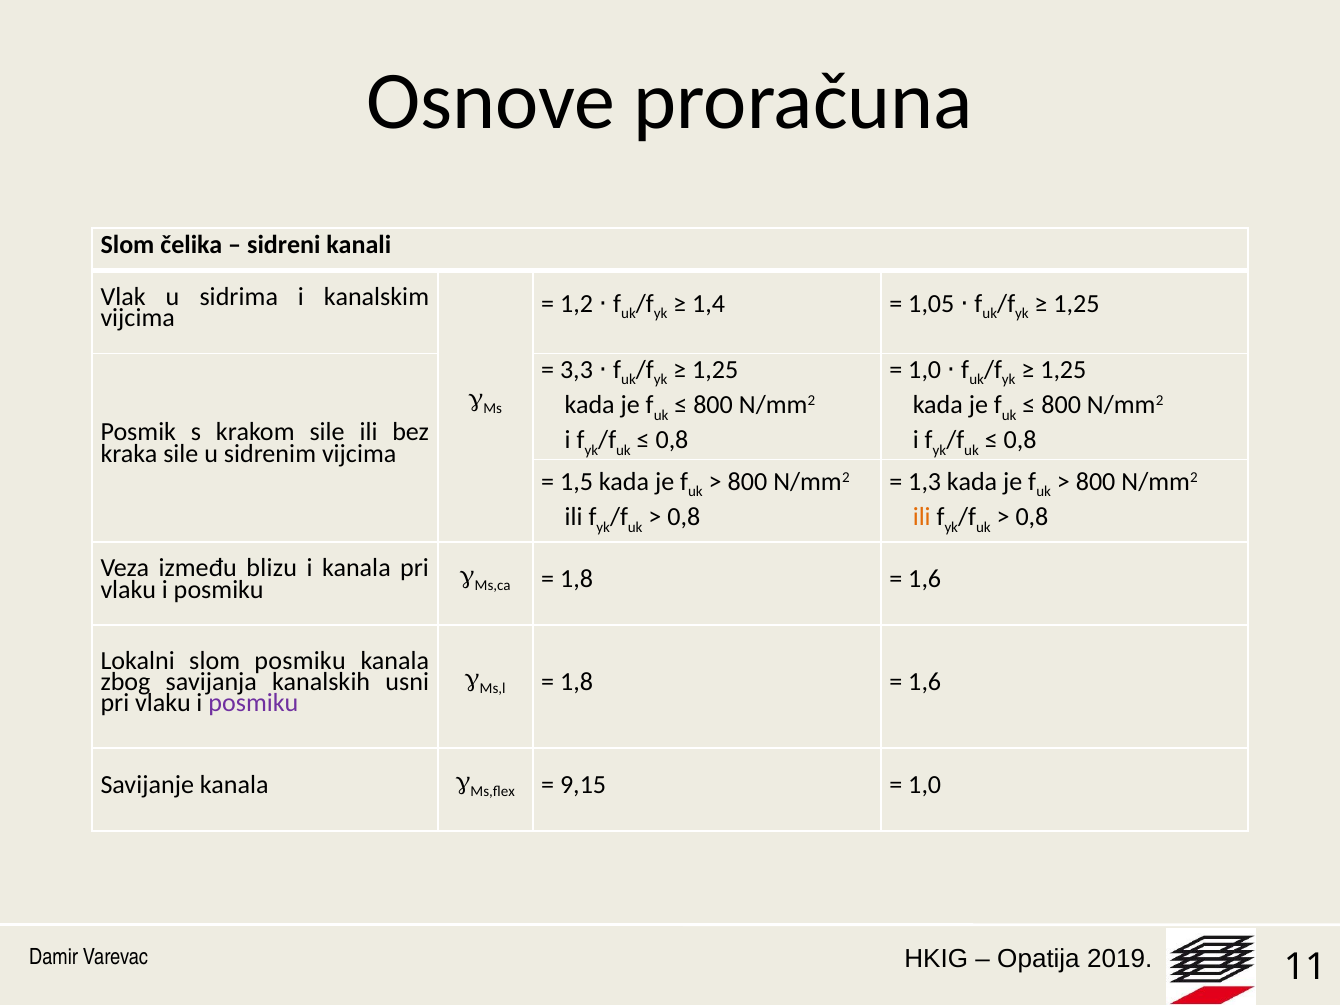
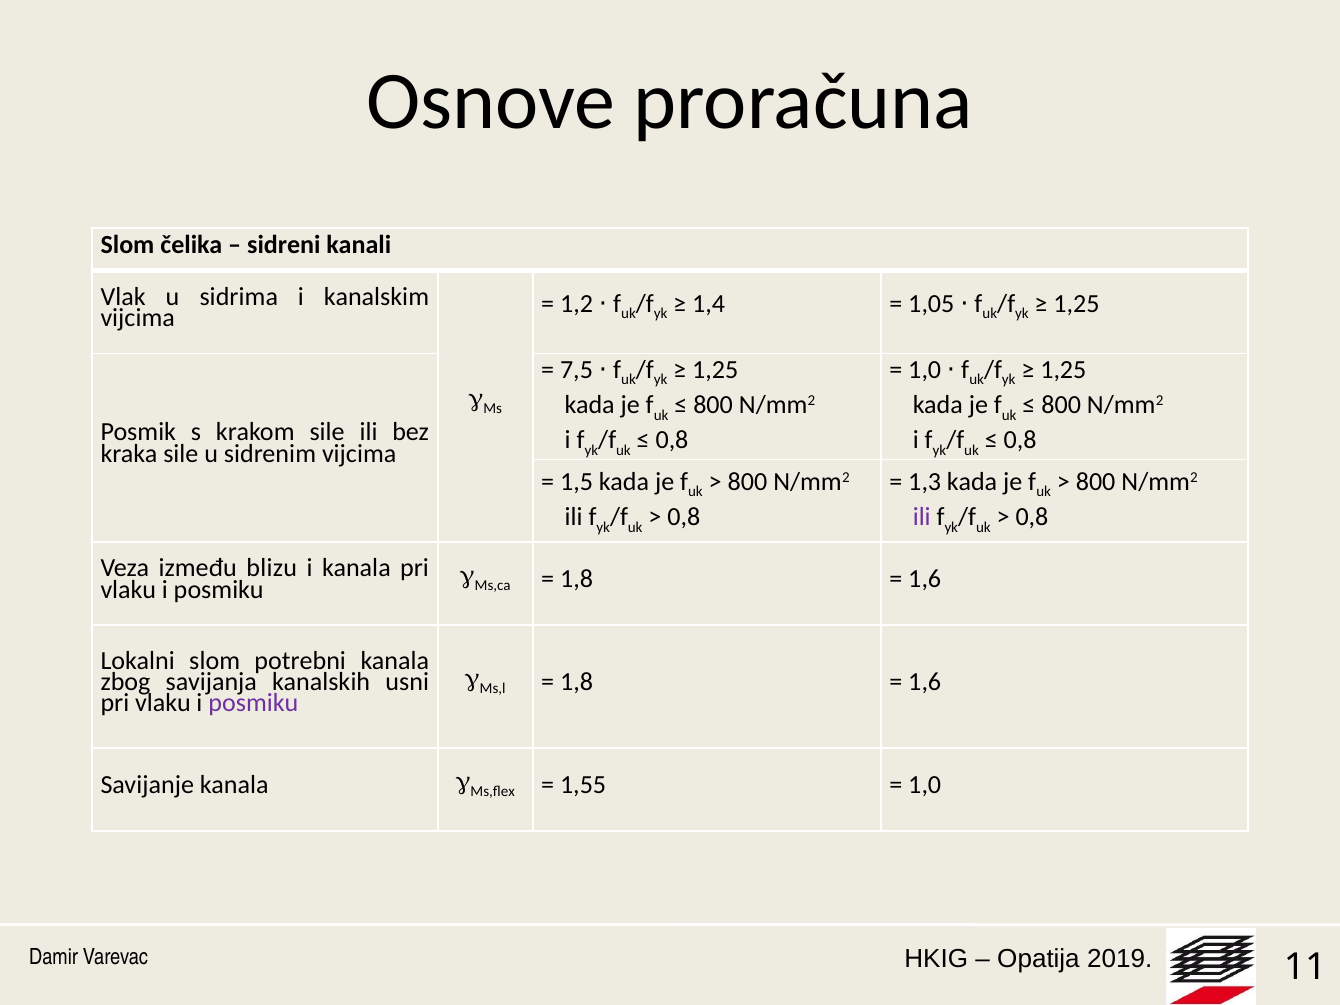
3,3: 3,3 -> 7,5 (576, 370)
ili colour: orange -> purple (922, 517)
slom posmiku: posmiku -> potrebni (300, 660)
9,15: 9,15 -> 1,55 (583, 785)
